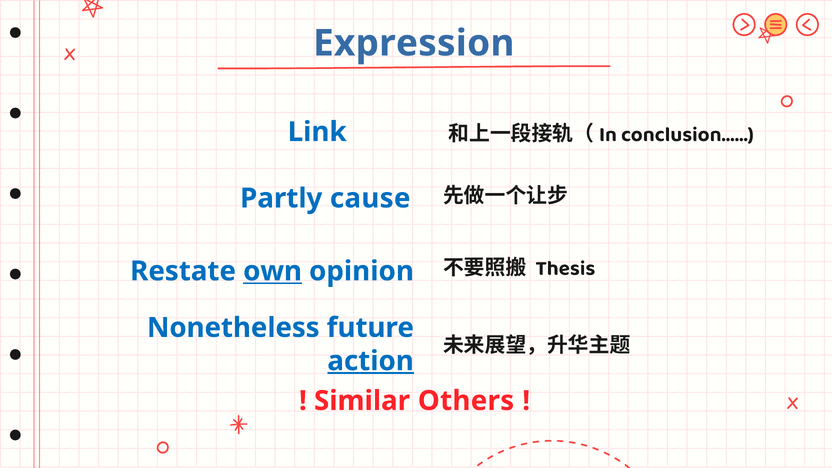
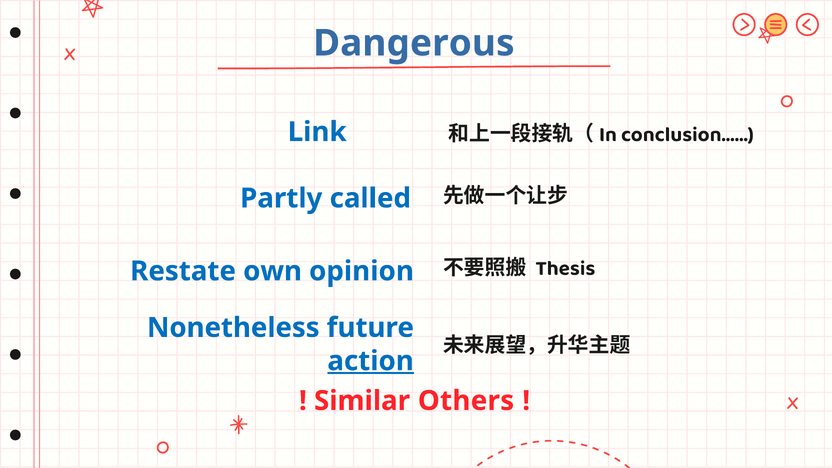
Expression: Expression -> Dangerous (414, 43)
cause: cause -> called (370, 198)
own underline: present -> none (273, 271)
